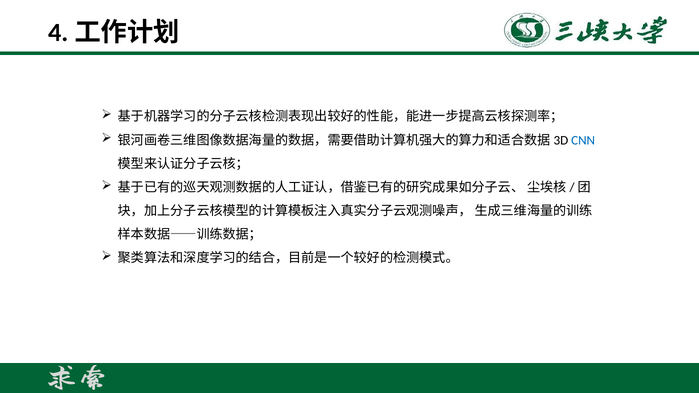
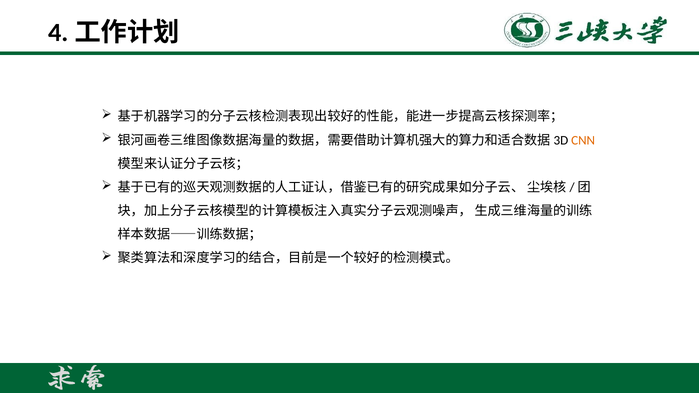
CNN colour: blue -> orange (583, 140)
